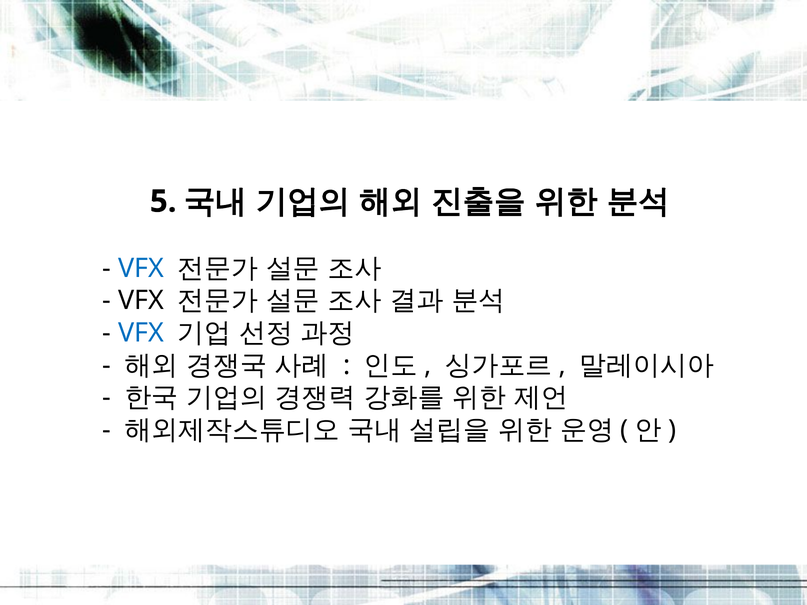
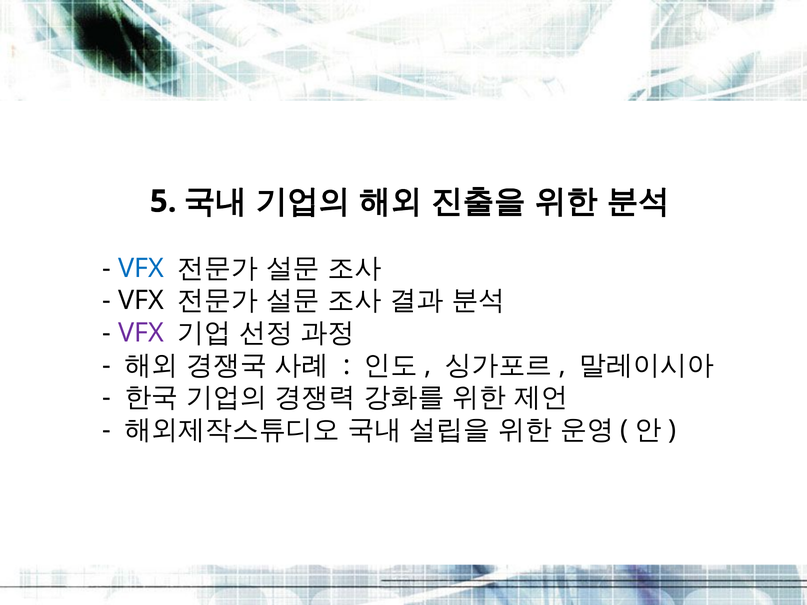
VFX colour: blue -> purple (141, 333)
